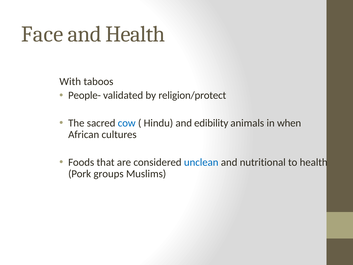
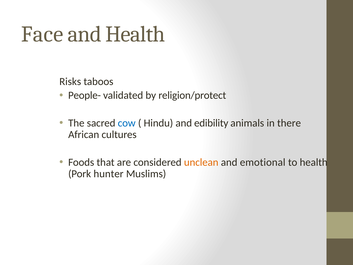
With: With -> Risks (70, 81)
when: when -> there (289, 123)
unclean colour: blue -> orange (201, 162)
nutritional: nutritional -> emotional (263, 162)
groups: groups -> hunter (109, 174)
